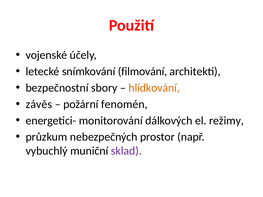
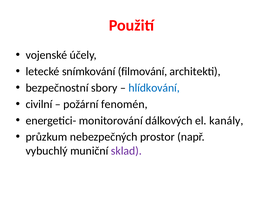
hlídkování colour: orange -> blue (154, 88)
závěs: závěs -> civilní (39, 104)
režimy: režimy -> kanály (226, 121)
